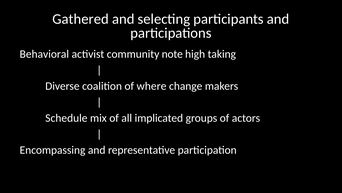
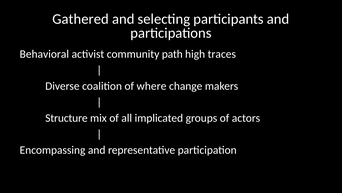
note: note -> path (172, 54)
taking: taking -> traces (222, 54)
Schedule: Schedule -> Structure (66, 118)
